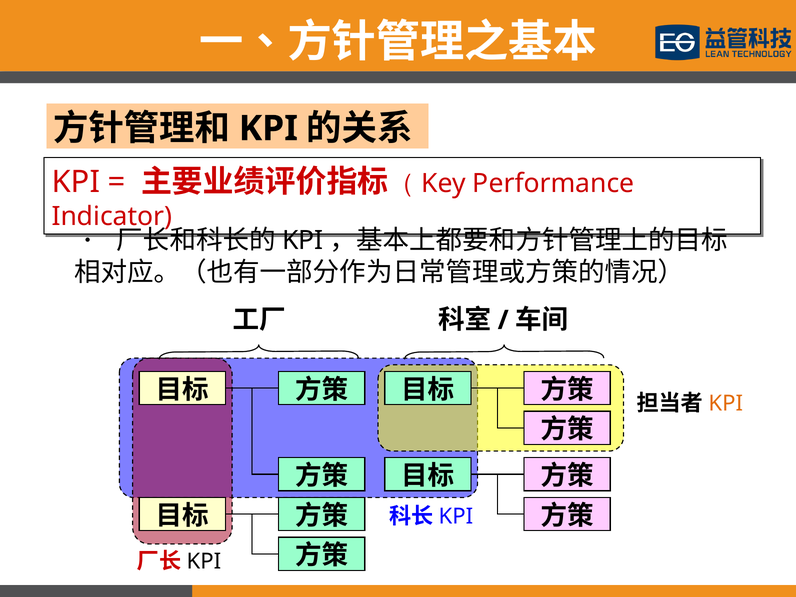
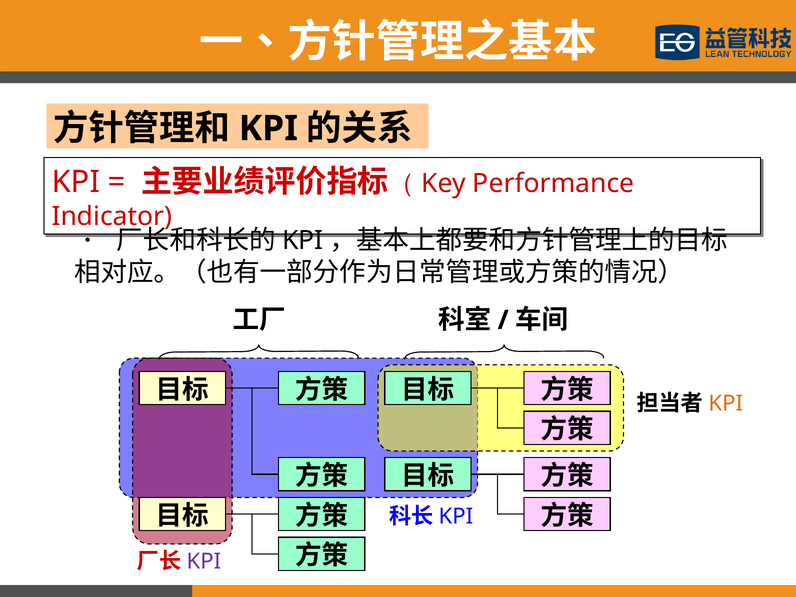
KPI colour: black -> purple (204, 561)
